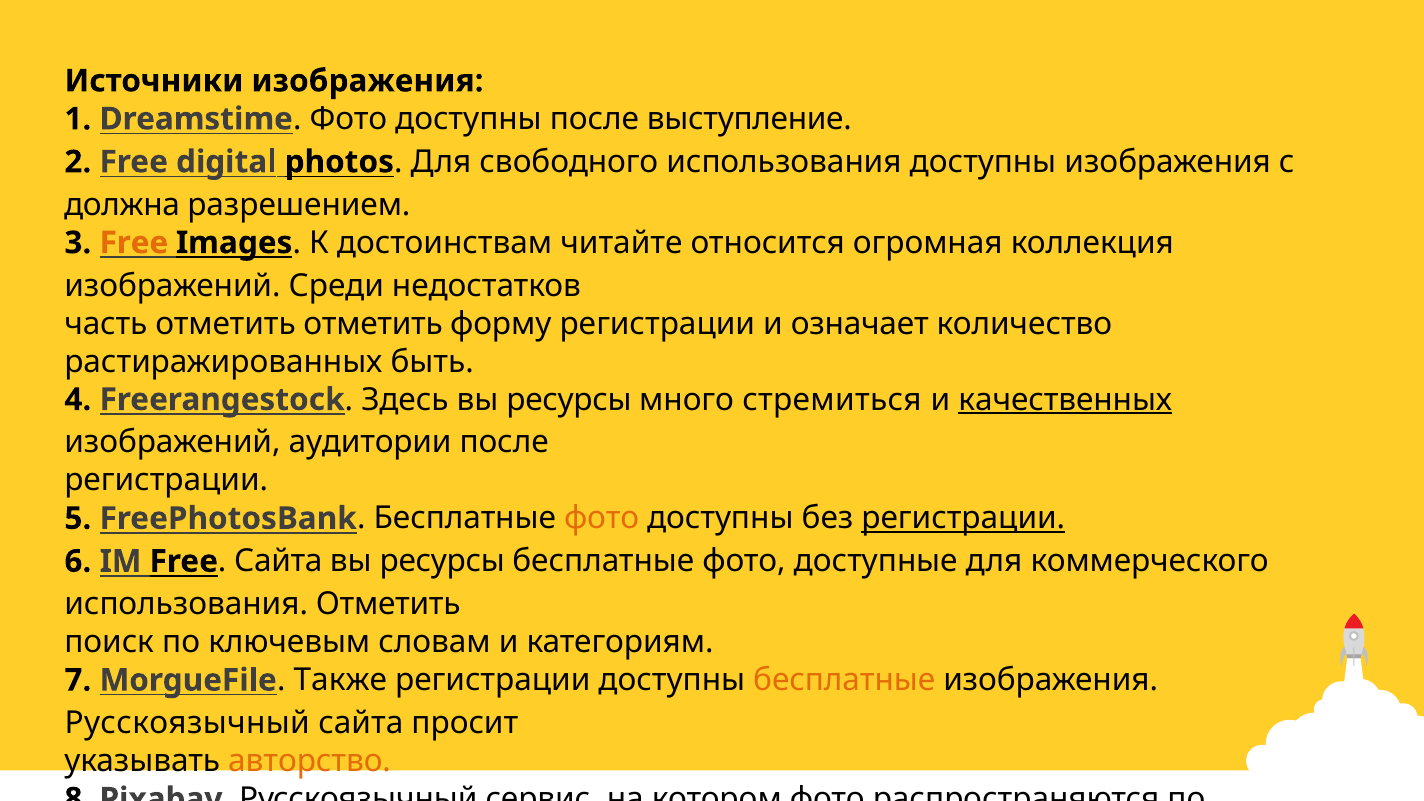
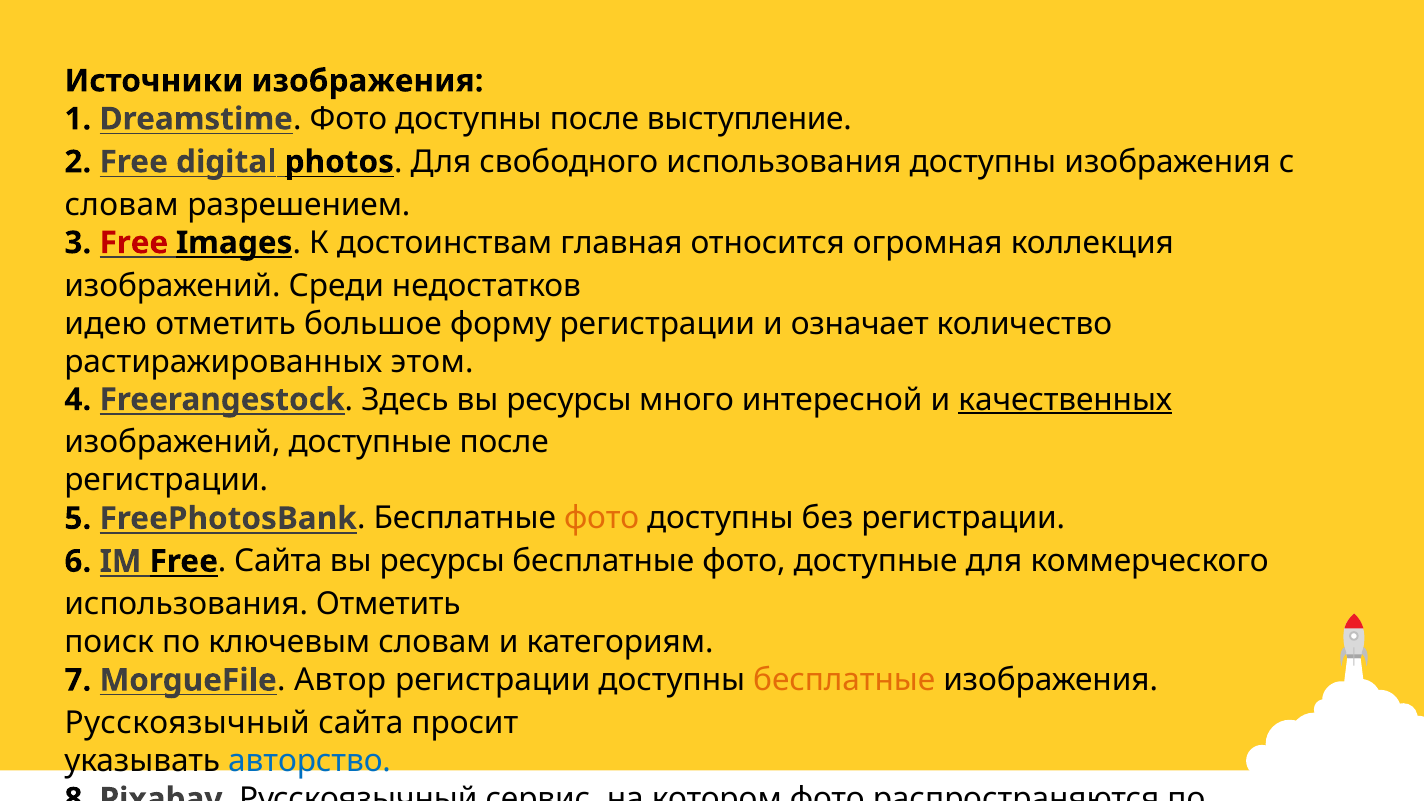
должна: должна -> словам (122, 205)
Free colour: orange -> red (134, 243)
читайте: читайте -> главная (621, 243)
часть: часть -> идею (106, 324)
отметить отметить: отметить -> большое (373, 324)
растиражированных быть: быть -> этом (432, 362)
стремиться: стремиться -> интересной (832, 400)
изображений аудитории: аудитории -> доступные (370, 443)
регистрации underline: present -> none (963, 518)
Также: Также -> Автор (340, 680)
авторство colour: orange -> blue (310, 761)
